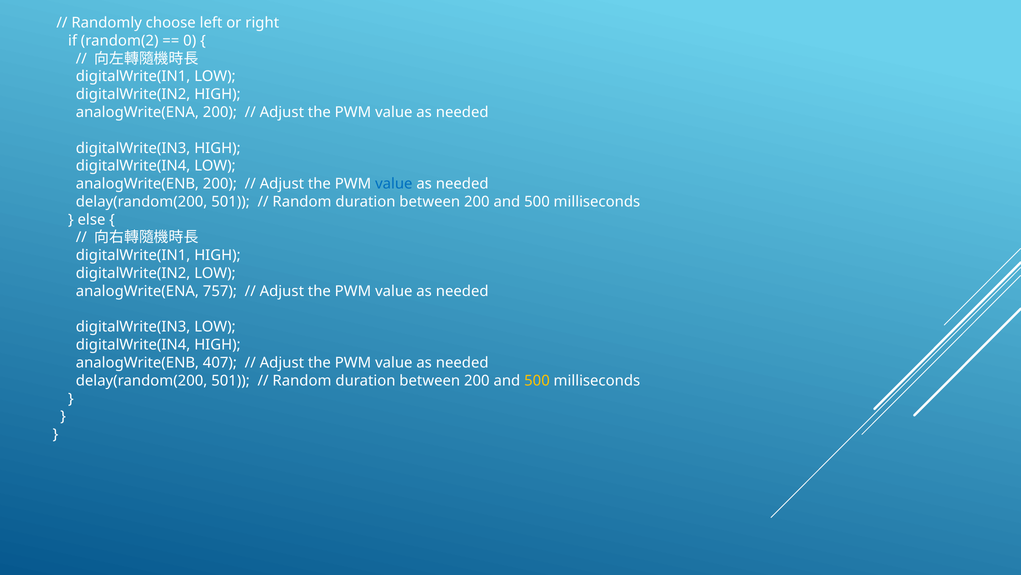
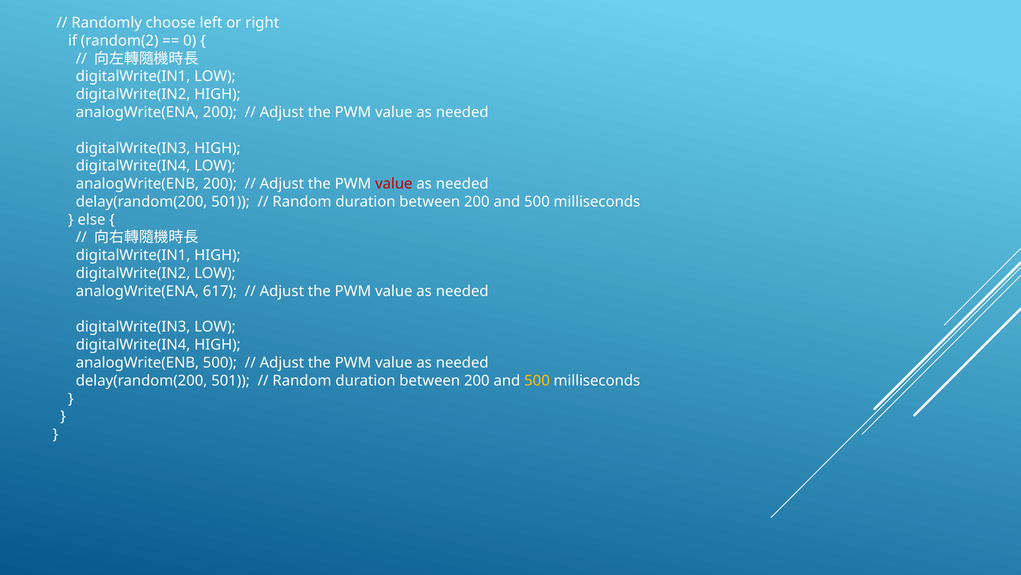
value colour: blue -> red (394, 184)
757: 757 -> 617 (220, 291)
analogWrite(ENB 407: 407 -> 500 (220, 362)
